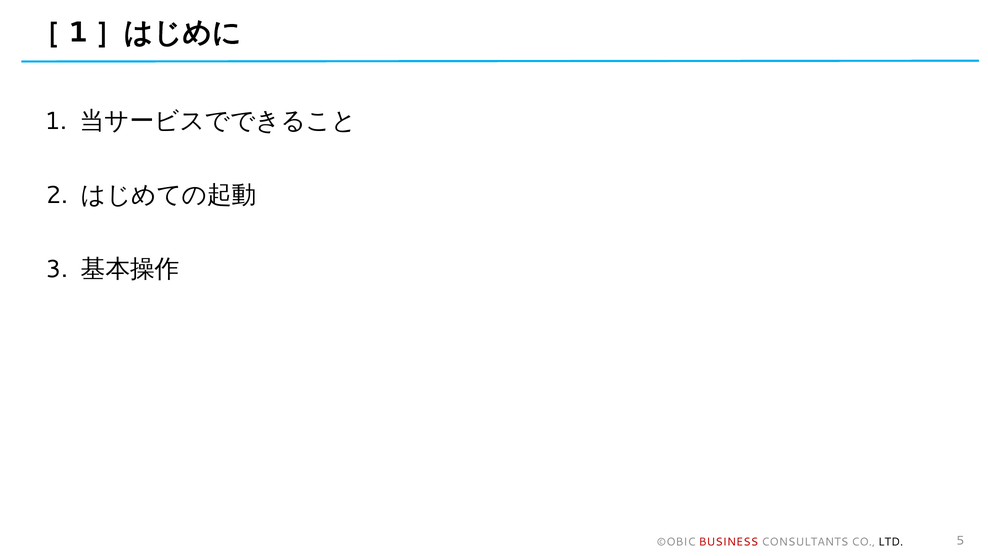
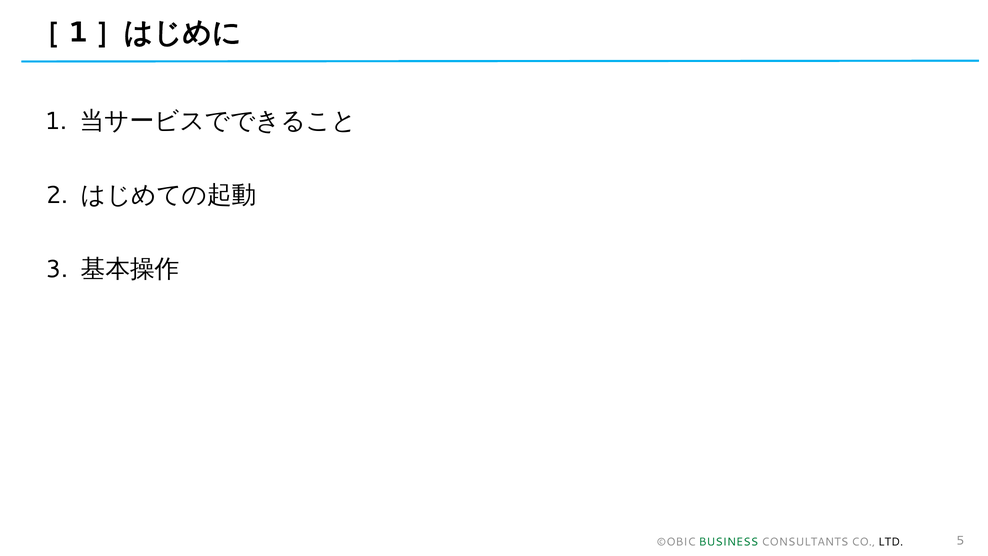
BUSINESS colour: red -> green (728, 542)
